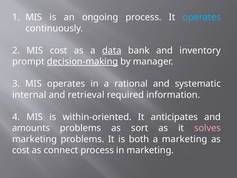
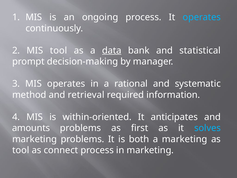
MIS cost: cost -> tool (59, 50)
inventory: inventory -> statistical (200, 50)
decision-making underline: present -> none (83, 61)
internal: internal -> method (29, 95)
sort: sort -> first (140, 128)
solves colour: pink -> light blue (207, 128)
cost: cost -> tool (21, 150)
